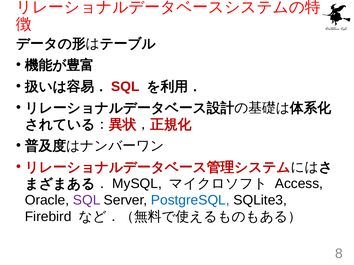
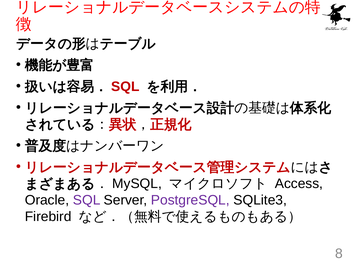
PostgreSQL colour: blue -> purple (190, 201)
